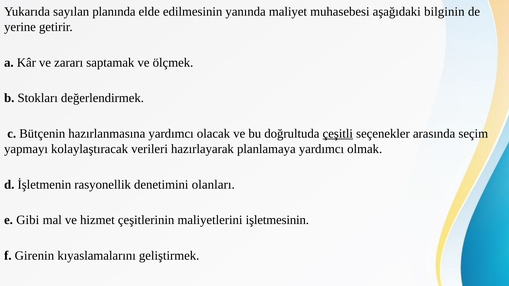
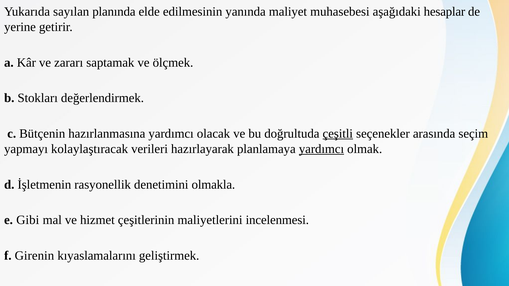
bilginin: bilginin -> hesaplar (444, 12)
yardımcı underline: none -> present (321, 149)
olanları: olanları -> olmakla (213, 185)
işletmesinin: işletmesinin -> incelenmesi (277, 220)
